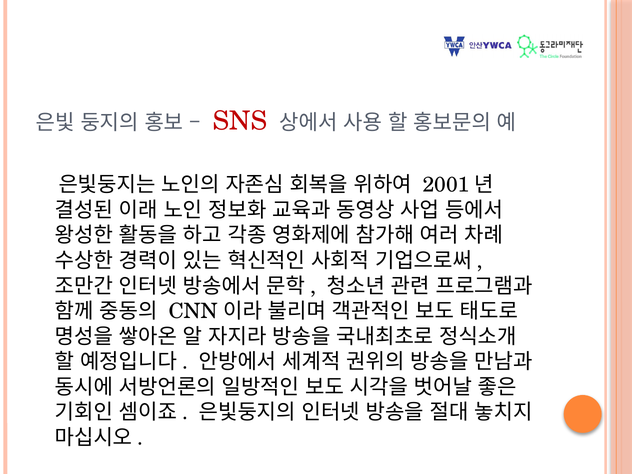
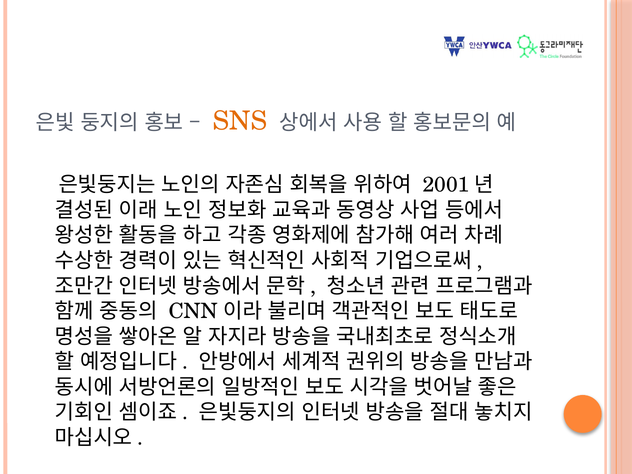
SNS colour: red -> orange (240, 121)
